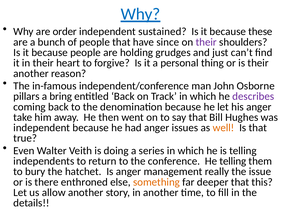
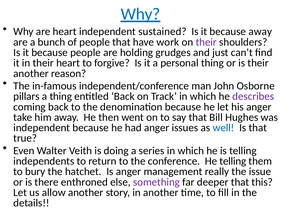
are order: order -> heart (65, 32)
because these: these -> away (260, 32)
since: since -> work (168, 42)
a bring: bring -> thing (61, 97)
well colour: orange -> blue (223, 128)
something colour: orange -> purple (156, 183)
